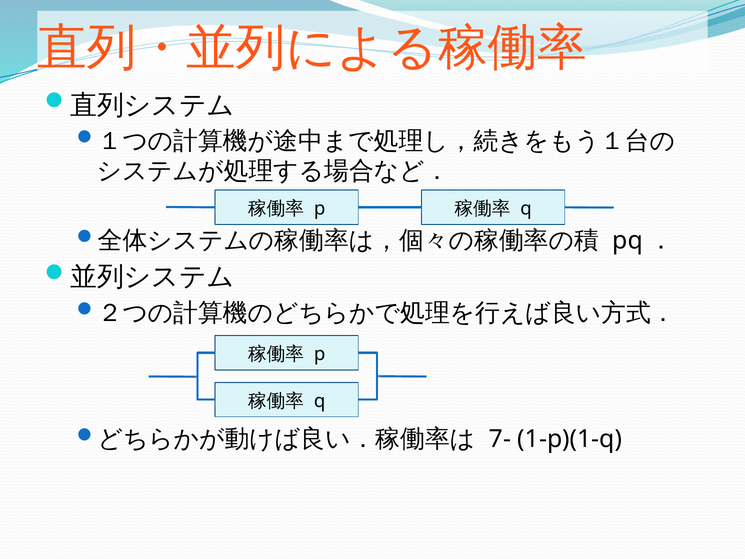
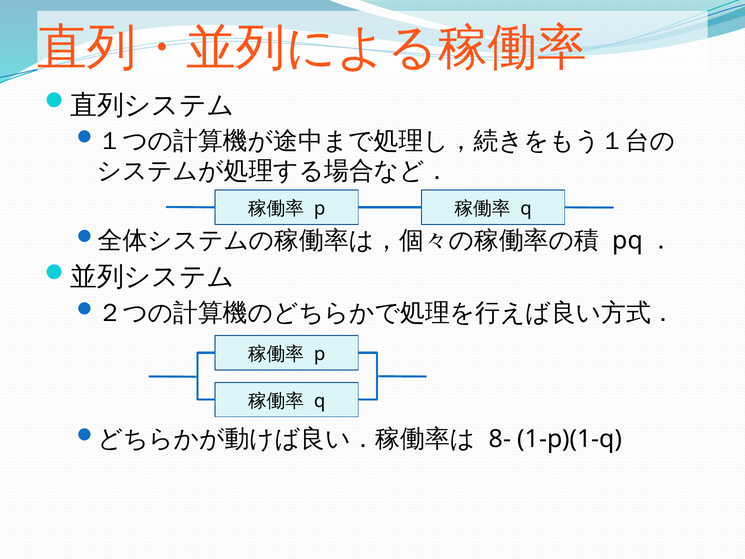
7-: 7- -> 8- (500, 439)
